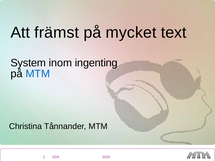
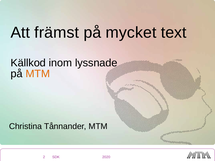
System: System -> Källkod (28, 63)
ingenting: ingenting -> lyssnade (96, 63)
MTM colour: blue -> orange (38, 74)
